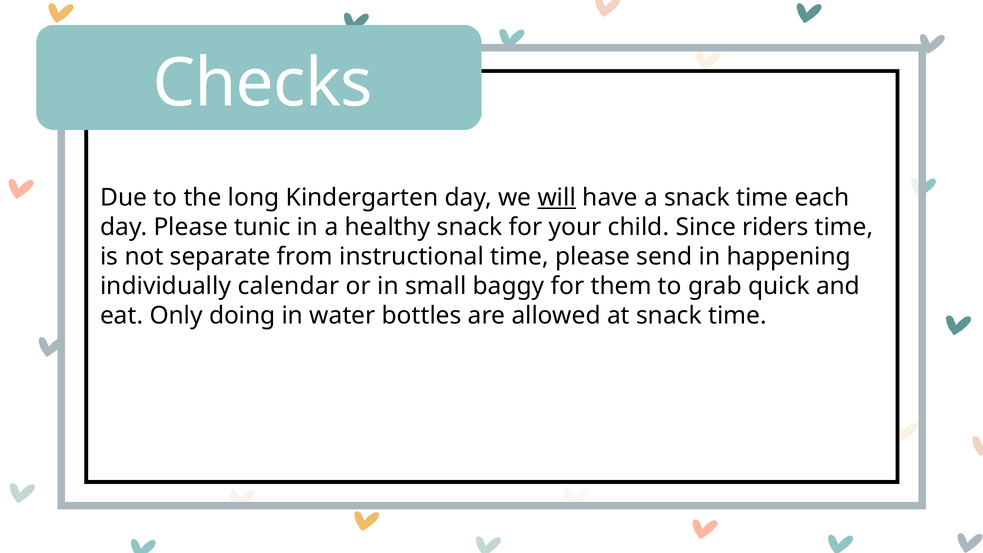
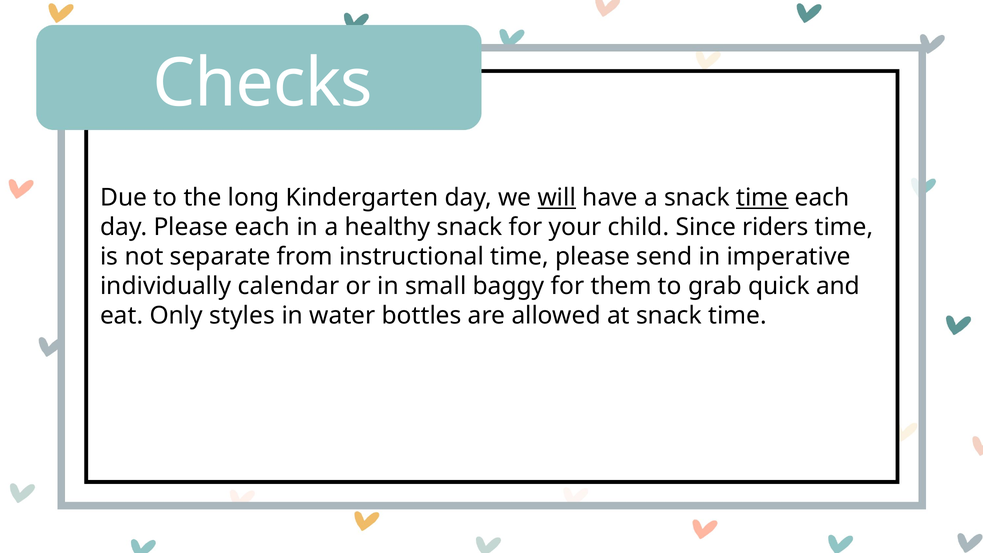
time underline: none -> present (762, 197)
Please tunic: tunic -> each (262, 227)
happening: happening -> imperative (789, 256)
doing: doing -> styles (242, 315)
